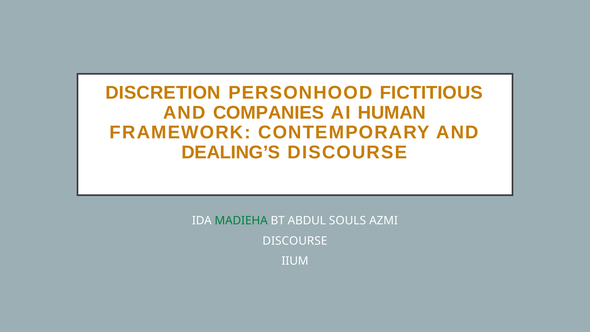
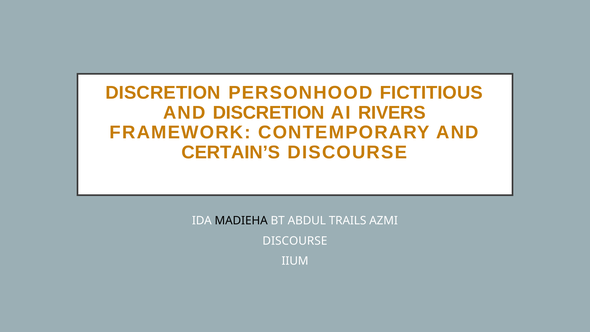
AND COMPANIES: COMPANIES -> DISCRETION (269, 113)
HUMAN: HUMAN -> RIVERS (392, 113)
DEALING’S: DEALING’S -> CERTAIN’S (231, 152)
MADIEHA colour: green -> black (241, 221)
SOULS: SOULS -> TRAILS (348, 221)
